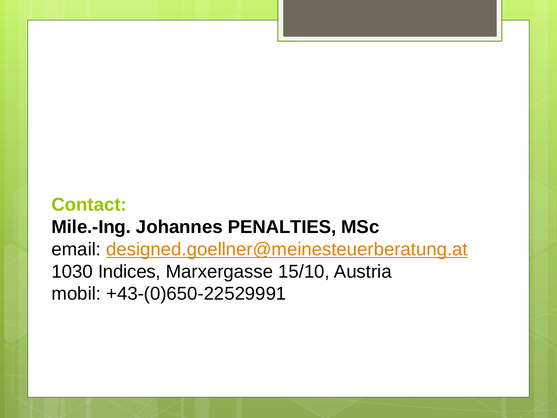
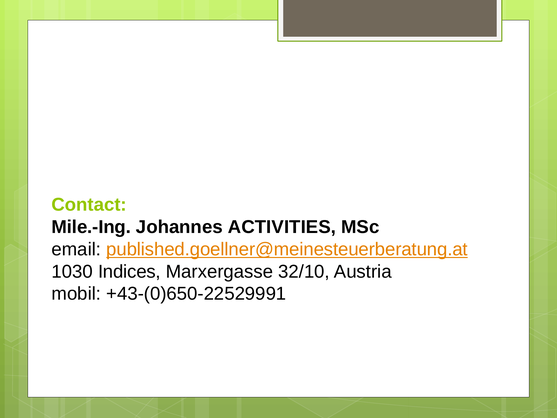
PENALTIES: PENALTIES -> ACTIVITIES (282, 227)
designed.goellner@meinesteuerberatung.at: designed.goellner@meinesteuerberatung.at -> published.goellner@meinesteuerberatung.at (287, 249)
15/10: 15/10 -> 32/10 (304, 271)
